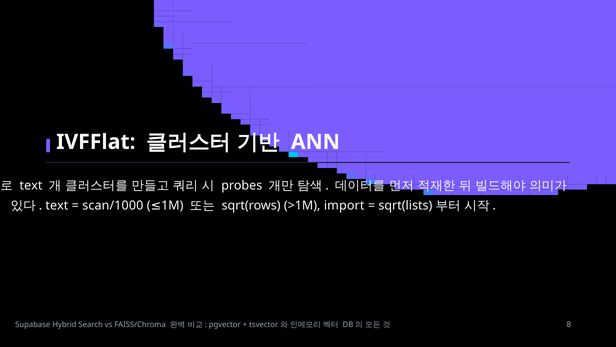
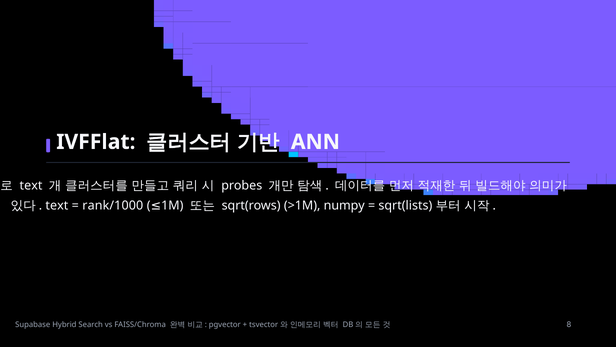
import: import -> numpy (344, 205)
scan/1000: scan/1000 -> rank/1000 (113, 205)
